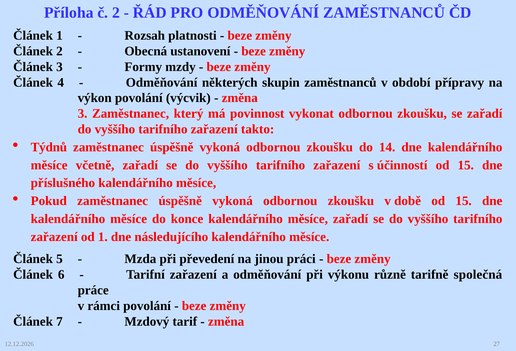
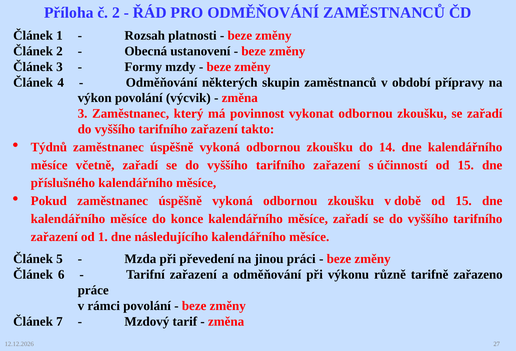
společná: společná -> zařazeno (478, 275)
